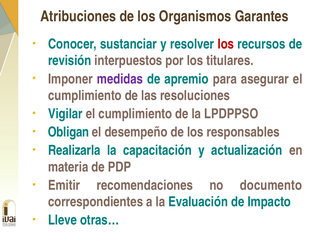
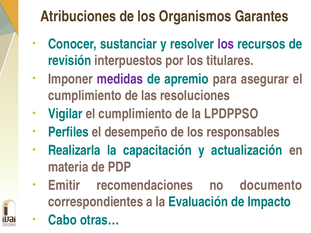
los colour: red -> purple (226, 44)
Obligan: Obligan -> Perfiles (68, 132)
Lleve: Lleve -> Cabo (62, 220)
